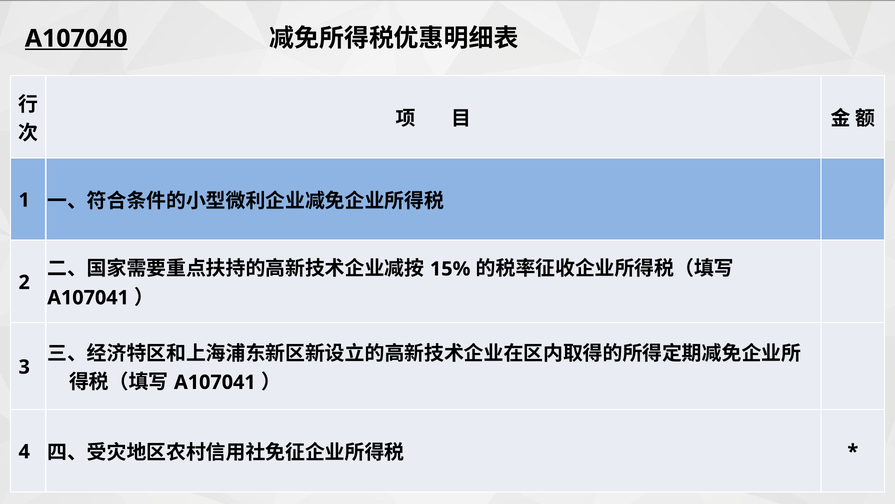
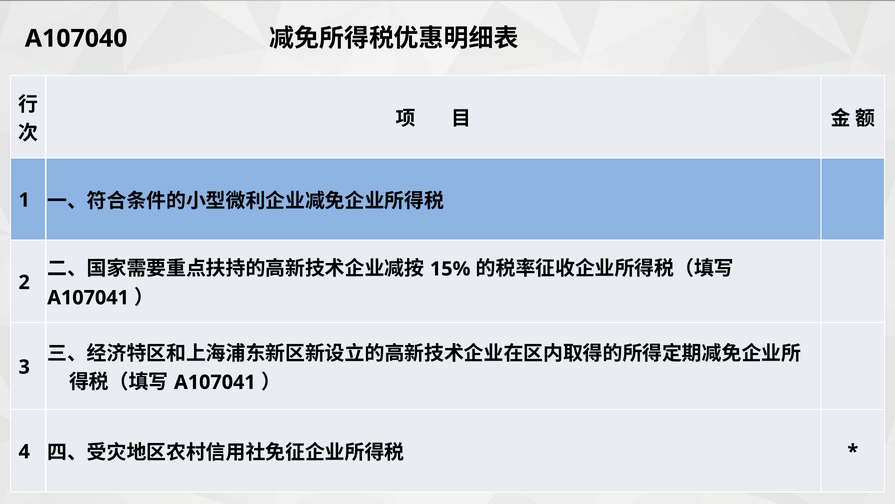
A107040 underline: present -> none (76, 38)
